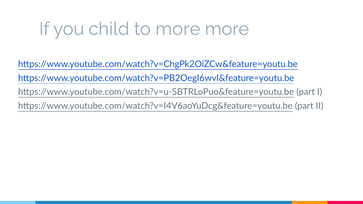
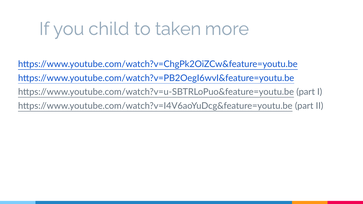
to more: more -> taken (178, 29)
